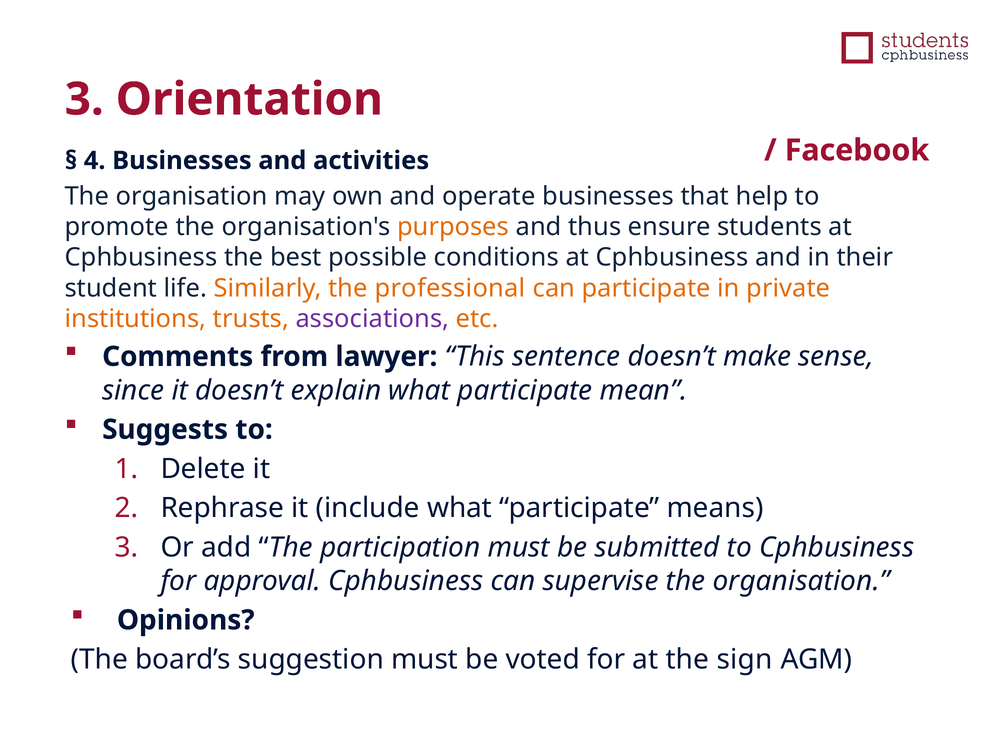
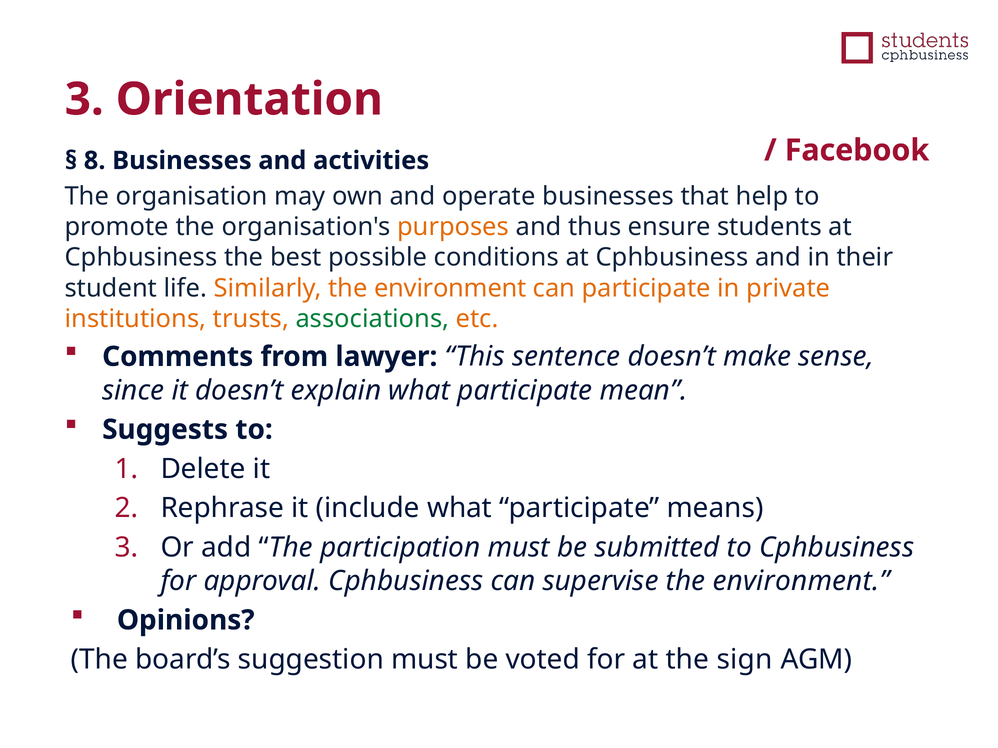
4: 4 -> 8 (95, 161)
Similarly the professional: professional -> environment (450, 288)
associations colour: purple -> green (372, 319)
supervise the organisation: organisation -> environment (801, 581)
